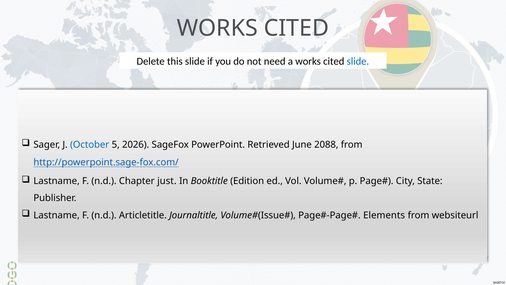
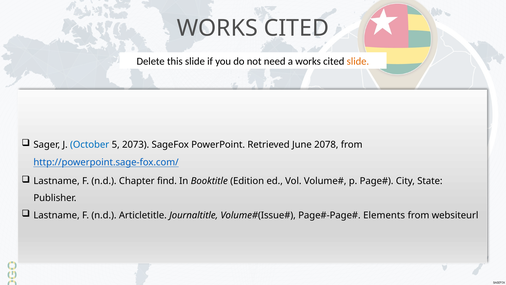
slide colour: blue -> orange (358, 61)
2026: 2026 -> 2073 (136, 144)
2088: 2088 -> 2078 (326, 144)
just: just -> find (167, 181)
